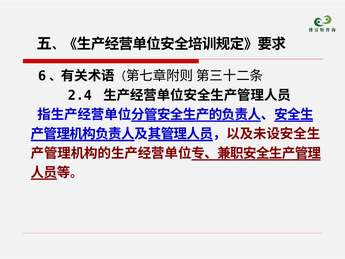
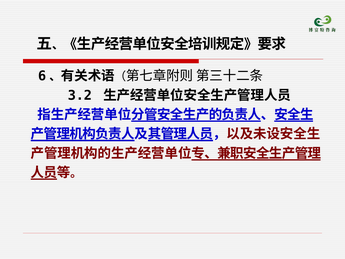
2.4: 2.4 -> 3.2 (80, 95)
